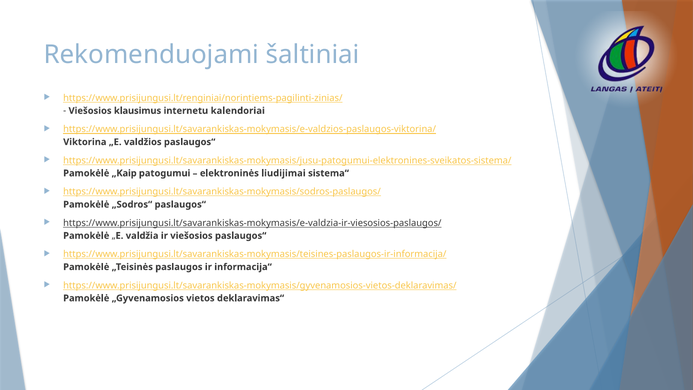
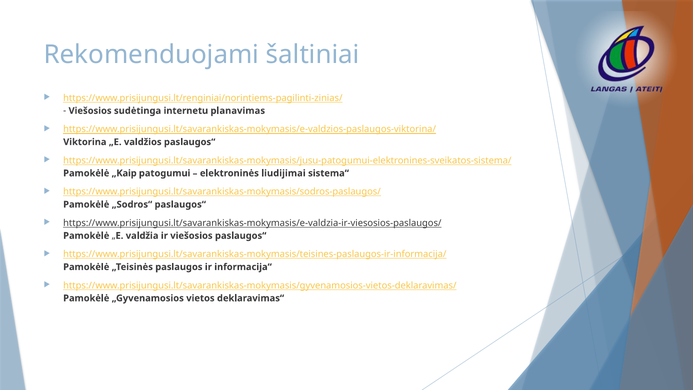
klausimus: klausimus -> sudėtinga (138, 111)
kalendoriai: kalendoriai -> planavimas (238, 111)
